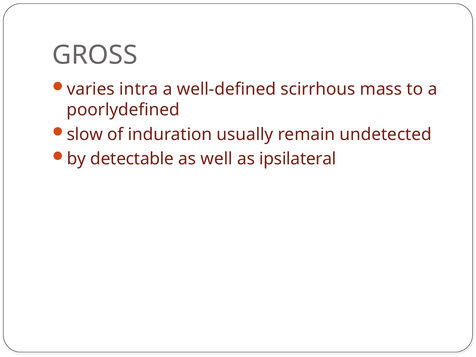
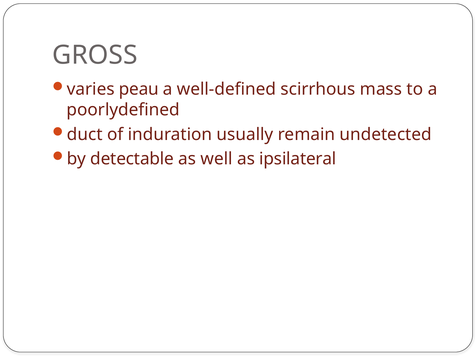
intra: intra -> peau (139, 89)
slow: slow -> duct (85, 134)
